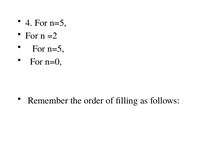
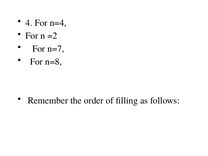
4 For n=5: n=5 -> n=4 (58, 23)
n=5: n=5 -> n=7 (56, 49)
n=0: n=0 -> n=8 (53, 62)
